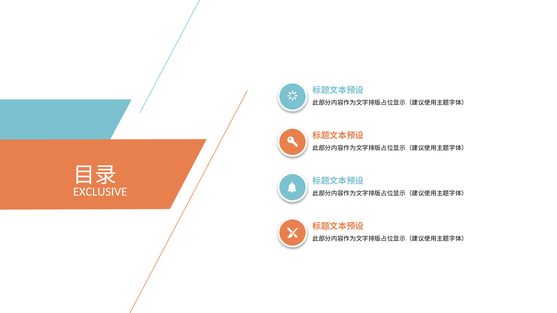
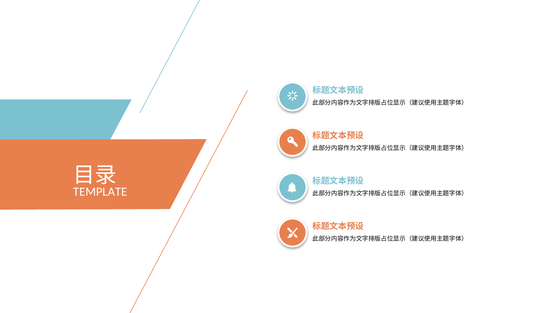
EXCLUSIVE: EXCLUSIVE -> TEMPLATE (100, 192)
